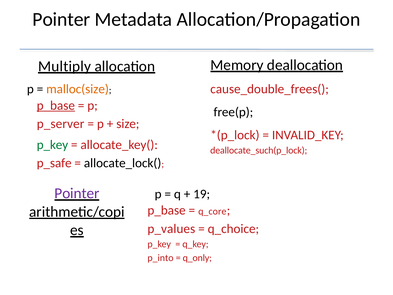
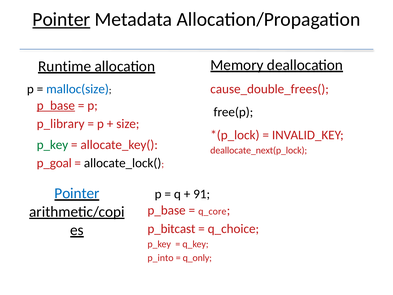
Pointer underline: none -> present (61, 19)
Multiply: Multiply -> Runtime (65, 66)
malloc(size colour: orange -> blue (78, 89)
p_server: p_server -> p_library (61, 124)
deallocate_such(p_lock: deallocate_such(p_lock -> deallocate_next(p_lock (259, 150)
p_safe: p_safe -> p_goal (54, 163)
Pointer colour: purple -> blue (77, 193)
19: 19 -> 91 (202, 194)
p_values: p_values -> p_bitcast (171, 229)
